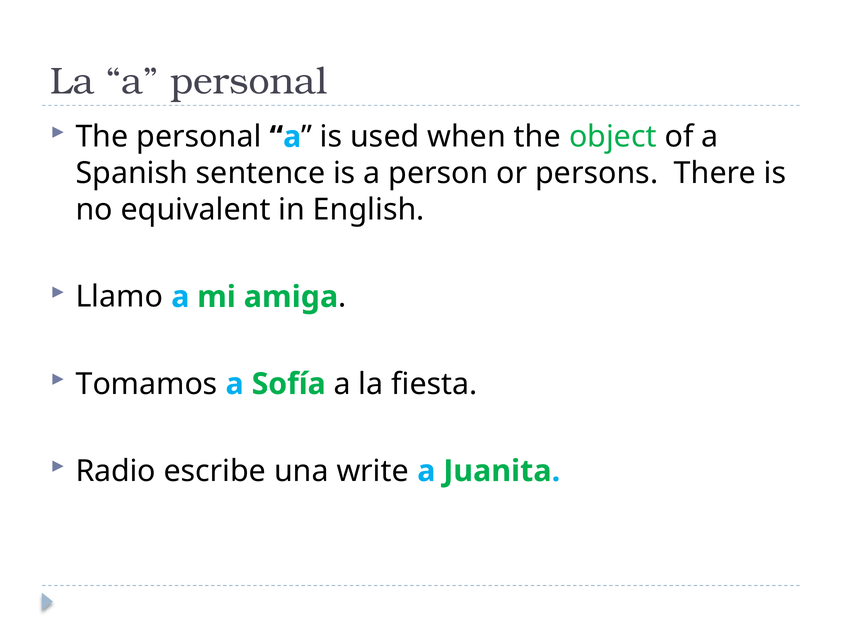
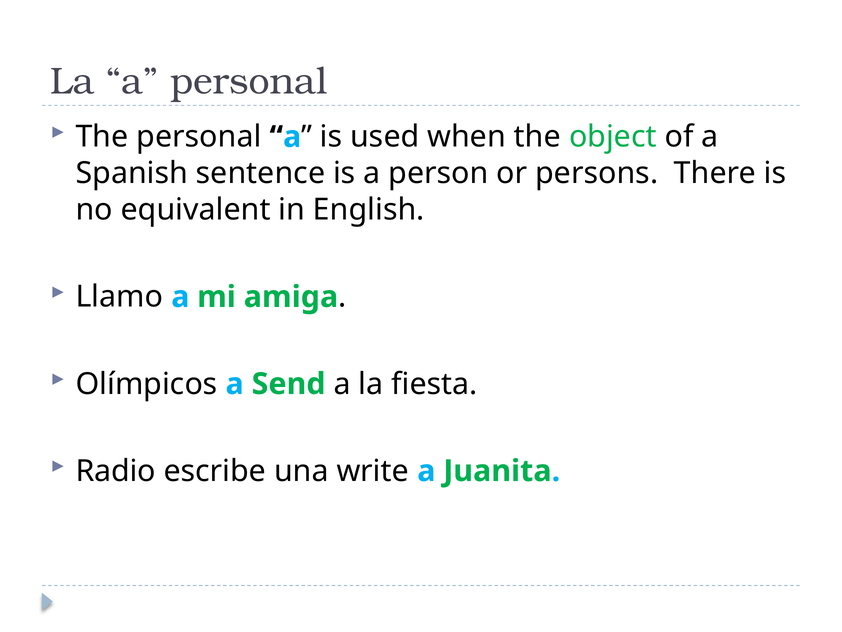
Tomamos: Tomamos -> Olímpicos (147, 384)
Sofía: Sofía -> Send (289, 384)
